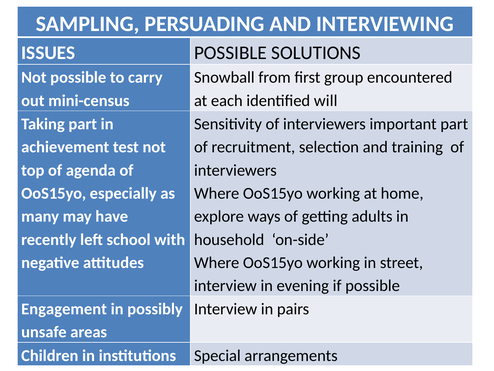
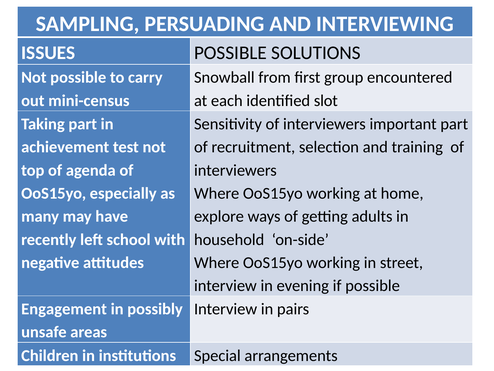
will: will -> slot (326, 100)
